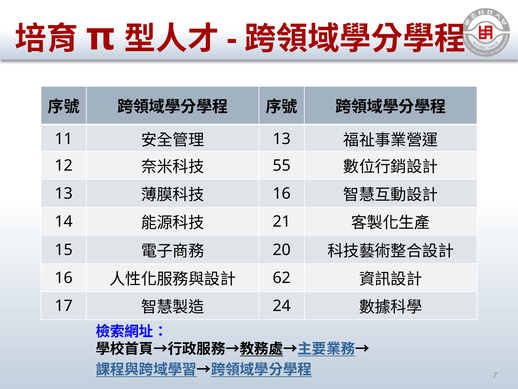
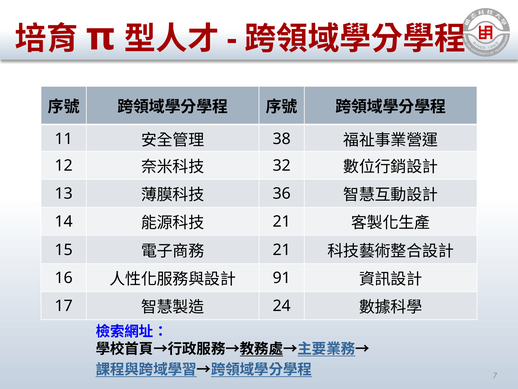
13: 13 -> 38 (282, 139)
55: 55 -> 32 (282, 165)
16: 16 -> 36 (282, 193)
20: 20 -> 21 (282, 249)
62: 62 -> 91 (282, 278)
